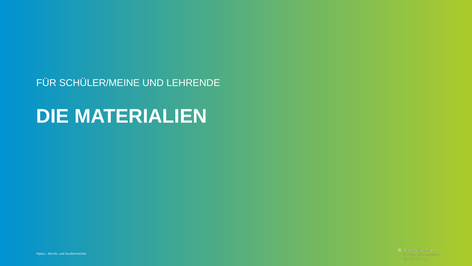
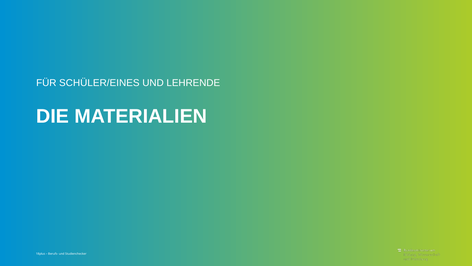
SCHÜLER/MEINE: SCHÜLER/MEINE -> SCHÜLER/EINES (99, 83)
